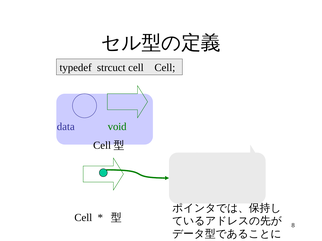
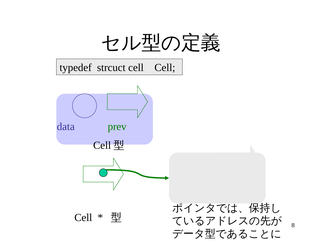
void: void -> prev (117, 127)
